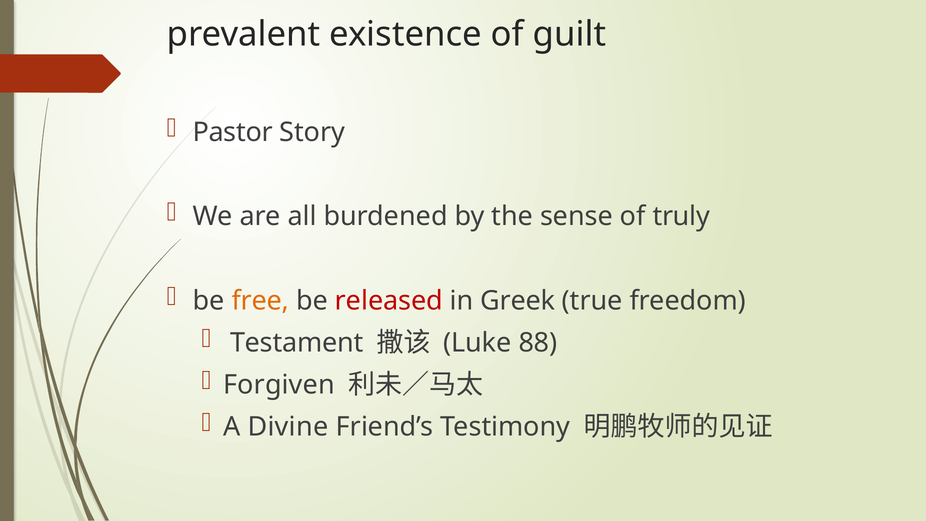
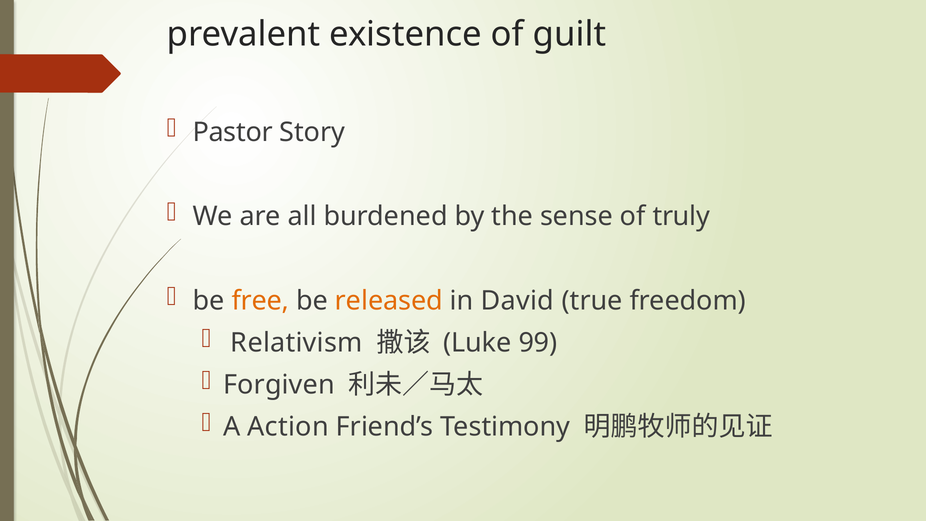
released colour: red -> orange (389, 301)
Greek: Greek -> David (517, 301)
Testament: Testament -> Relativism (297, 343)
88: 88 -> 99 (538, 343)
Divine: Divine -> Action (288, 427)
